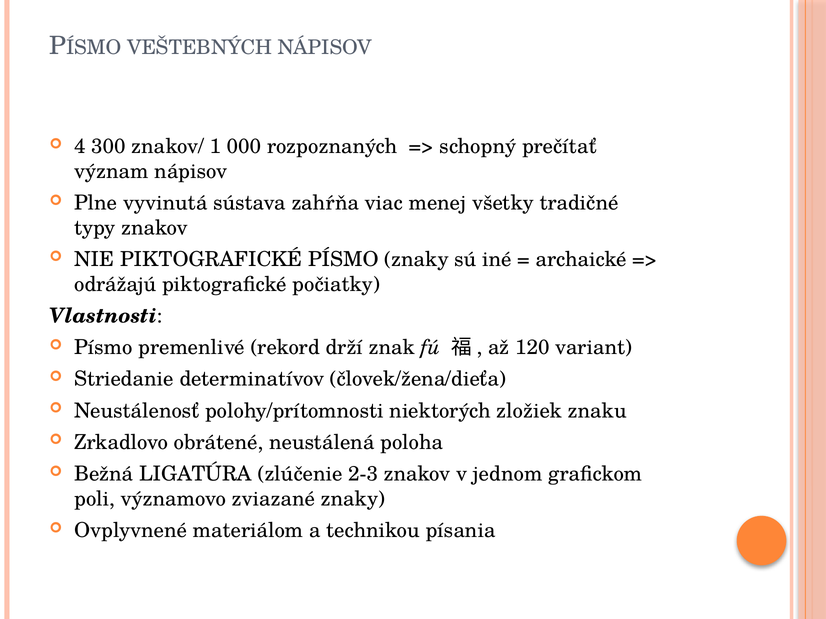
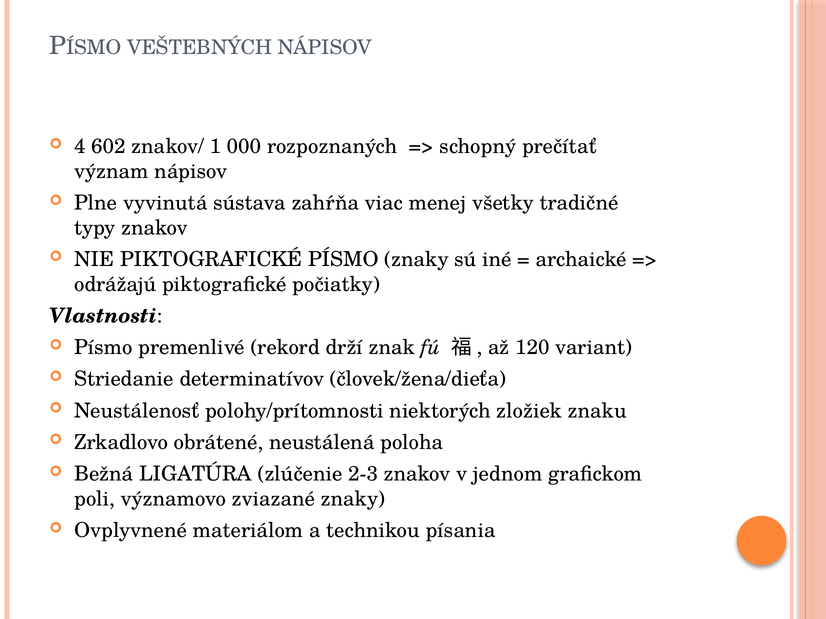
300: 300 -> 602 (109, 147)
